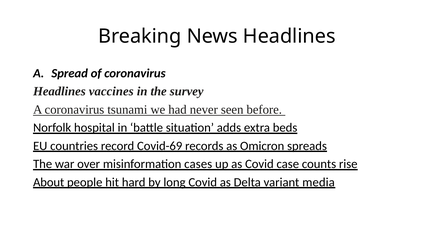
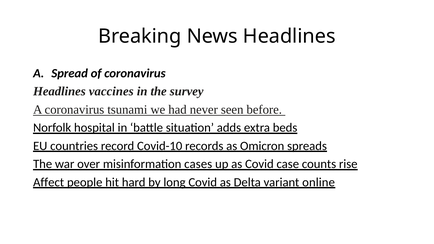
Covid-69: Covid-69 -> Covid-10 (160, 146)
About: About -> Affect (49, 182)
media: media -> online (319, 182)
